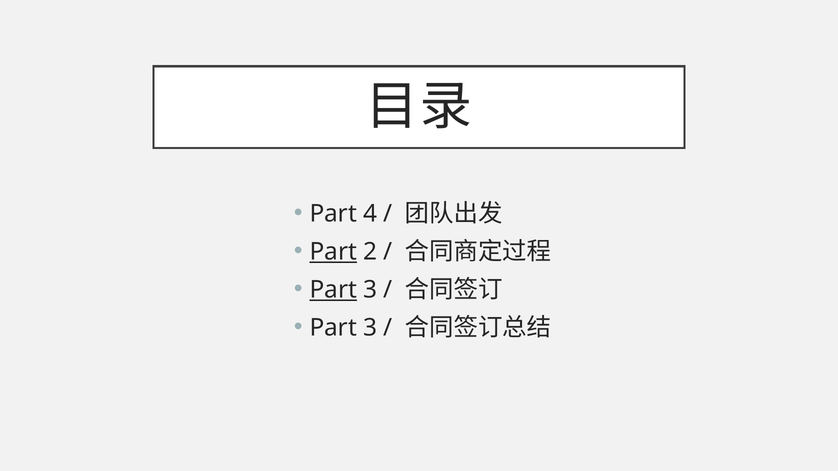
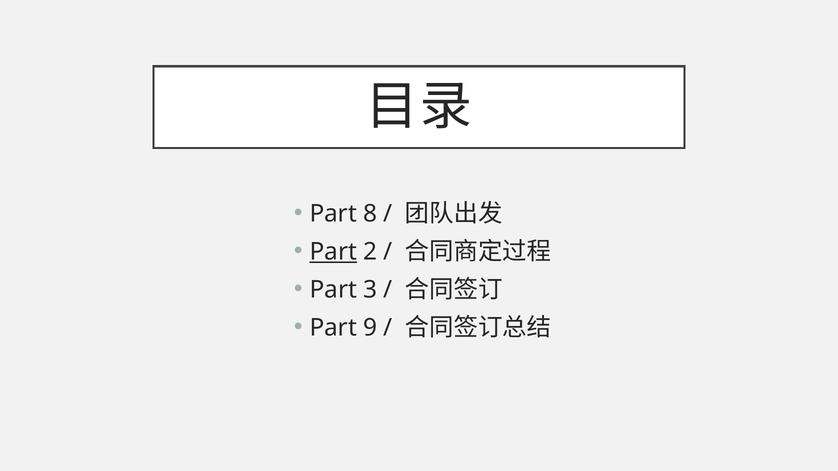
4: 4 -> 8 (370, 214)
Part underline: present -> none (333, 290)
3: 3 -> 9 (370, 328)
